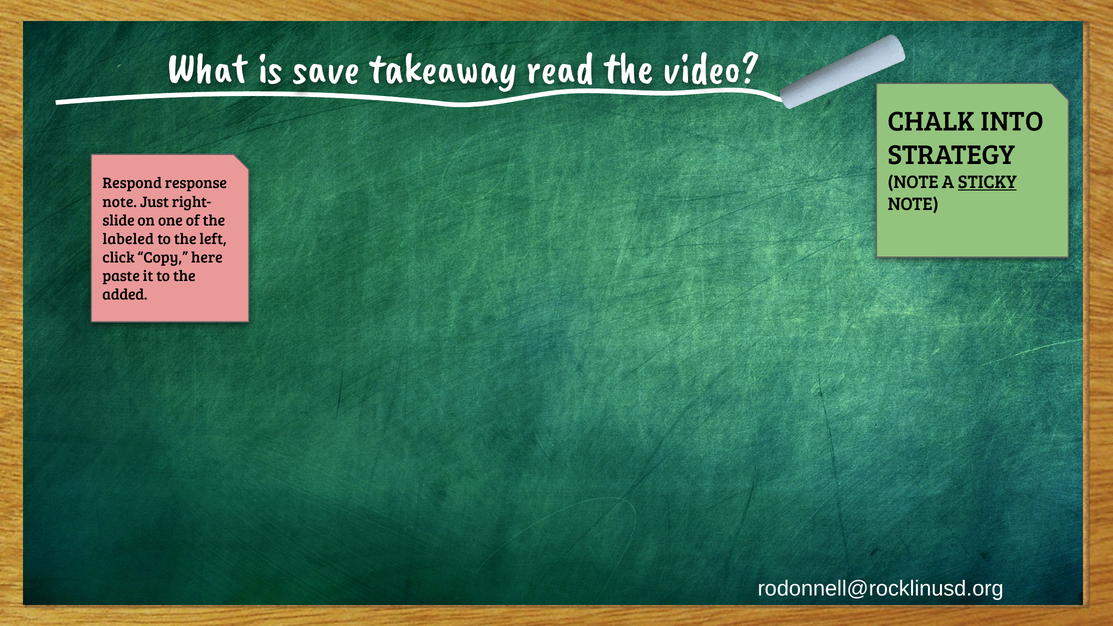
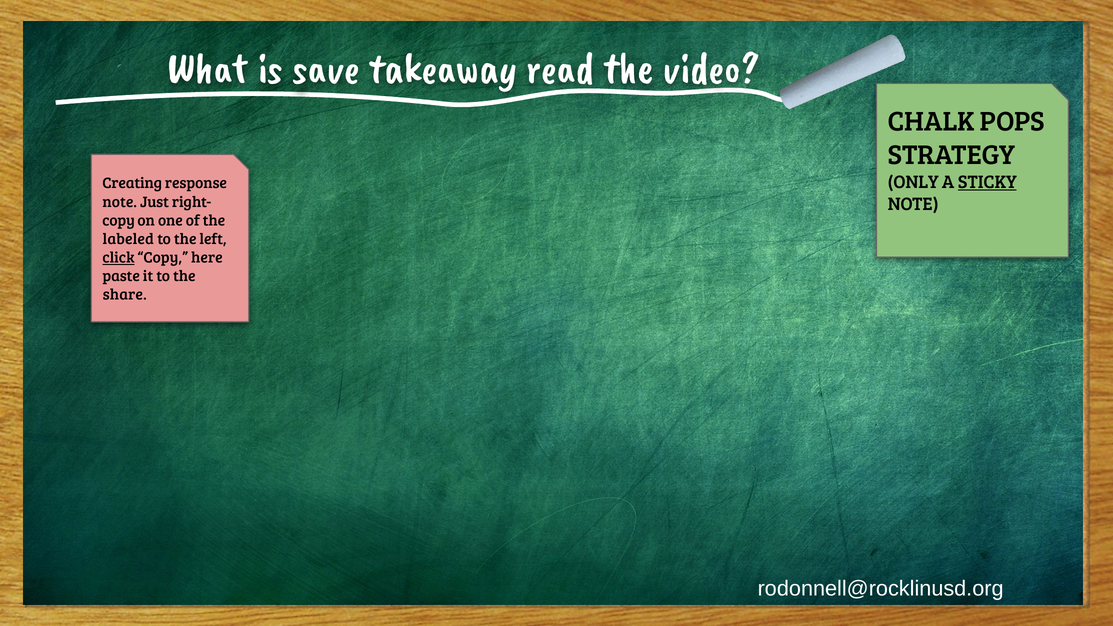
INTO: INTO -> POPS (1012, 122)
NOTE: NOTE -> ONLY (913, 182)
Respond: Respond -> Creating (132, 183)
slide: slide -> copy (119, 221)
click underline: none -> present (119, 258)
added: added -> share (125, 295)
